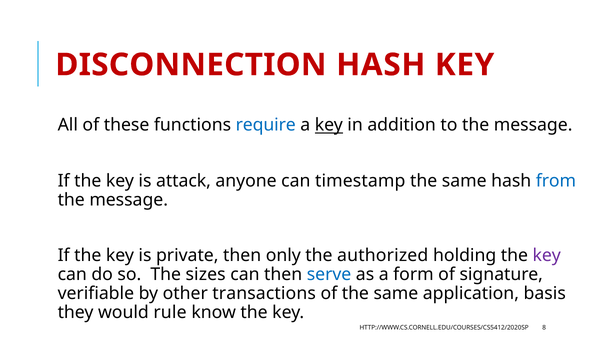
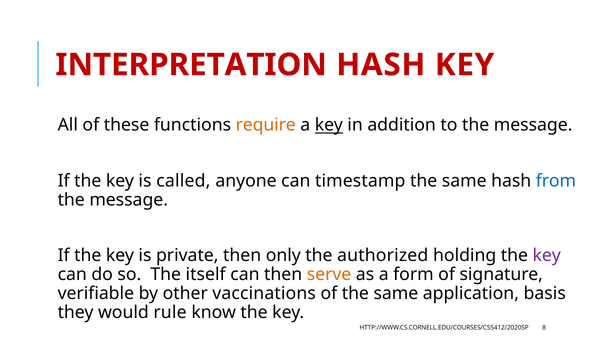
DISCONNECTION: DISCONNECTION -> INTERPRETATION (191, 65)
require colour: blue -> orange (266, 125)
attack: attack -> called (183, 181)
sizes: sizes -> itself (206, 275)
serve colour: blue -> orange (329, 275)
transactions: transactions -> vaccinations (264, 294)
